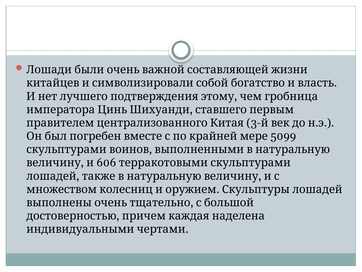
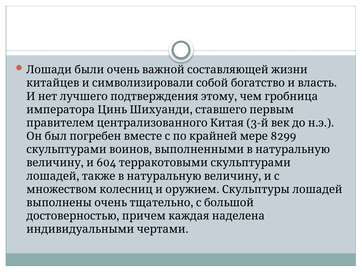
5099: 5099 -> 8299 (283, 136)
606: 606 -> 604 (106, 163)
